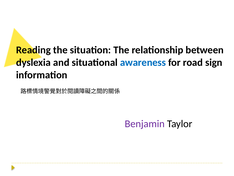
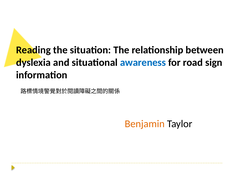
Benjamin colour: purple -> orange (145, 124)
